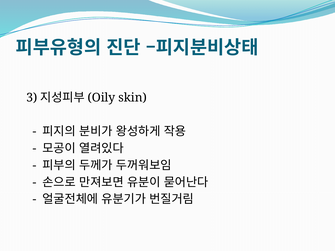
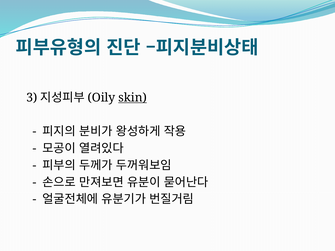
skin underline: none -> present (133, 98)
